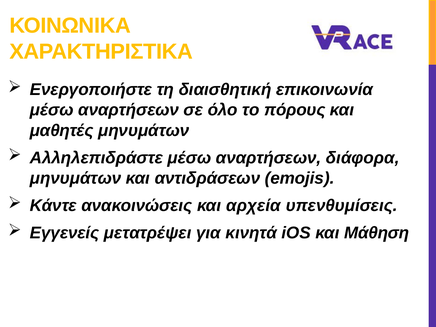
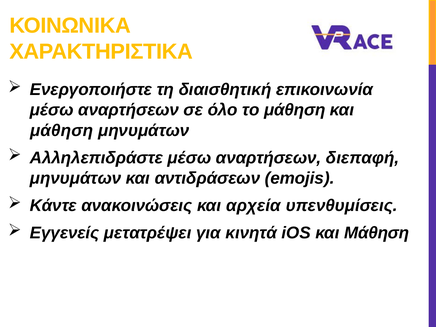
το πόρους: πόρους -> μάθηση (295, 110)
μαθητές: μαθητές -> μάθηση (62, 130)
διάφορα: διάφορα -> διεπαφή (363, 158)
